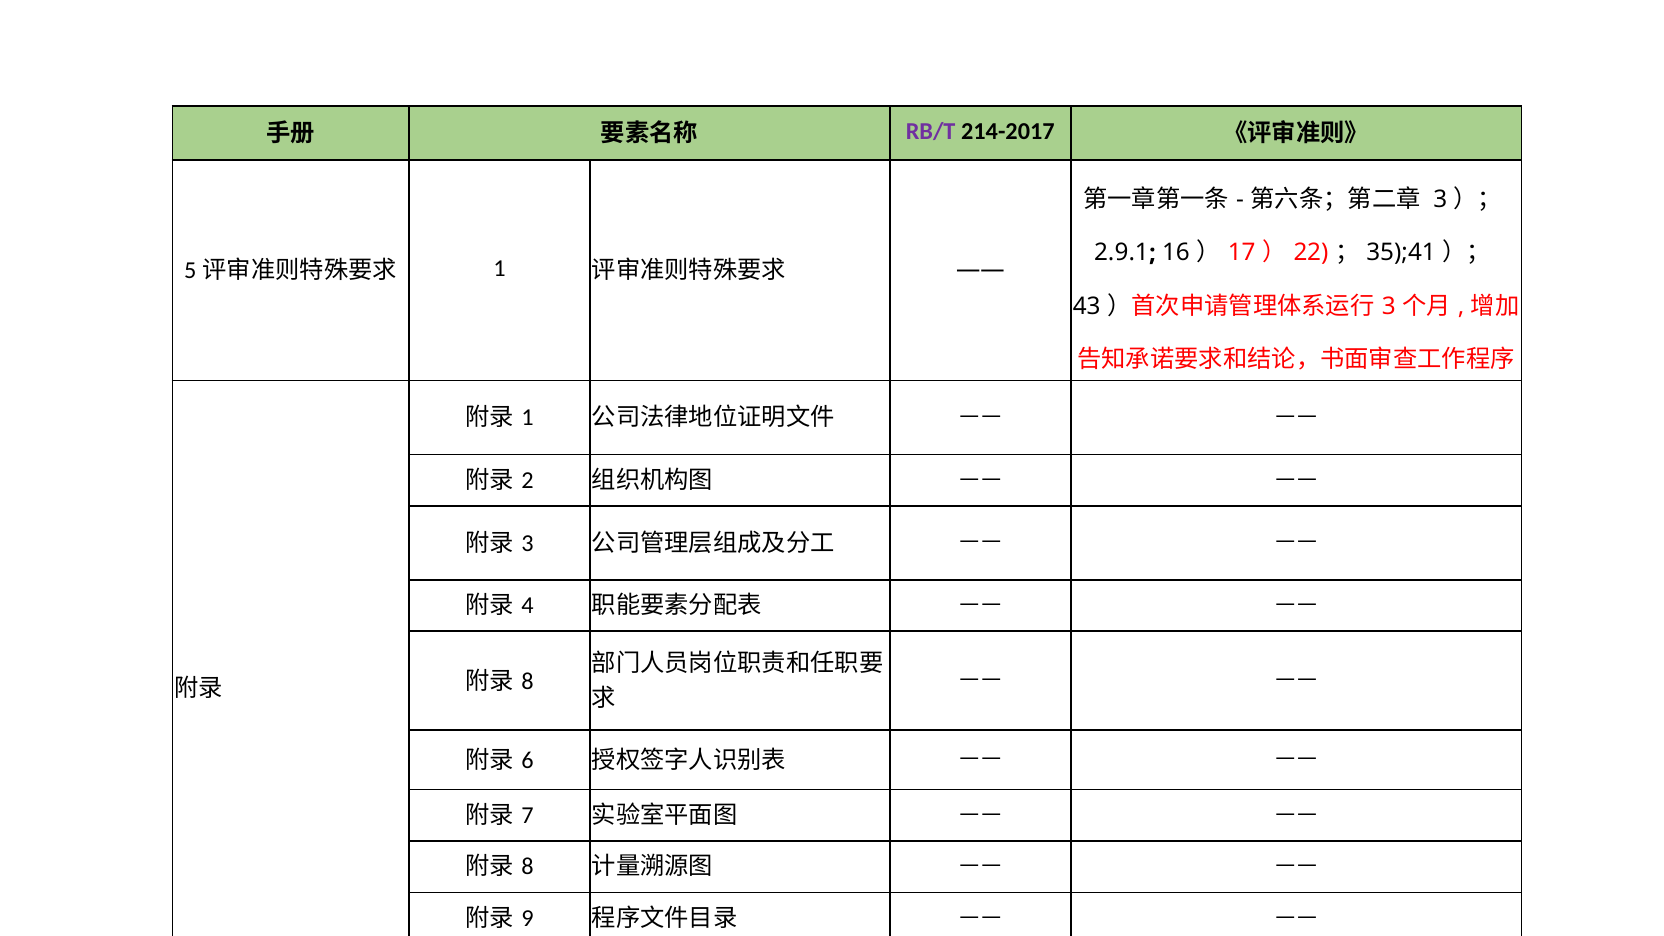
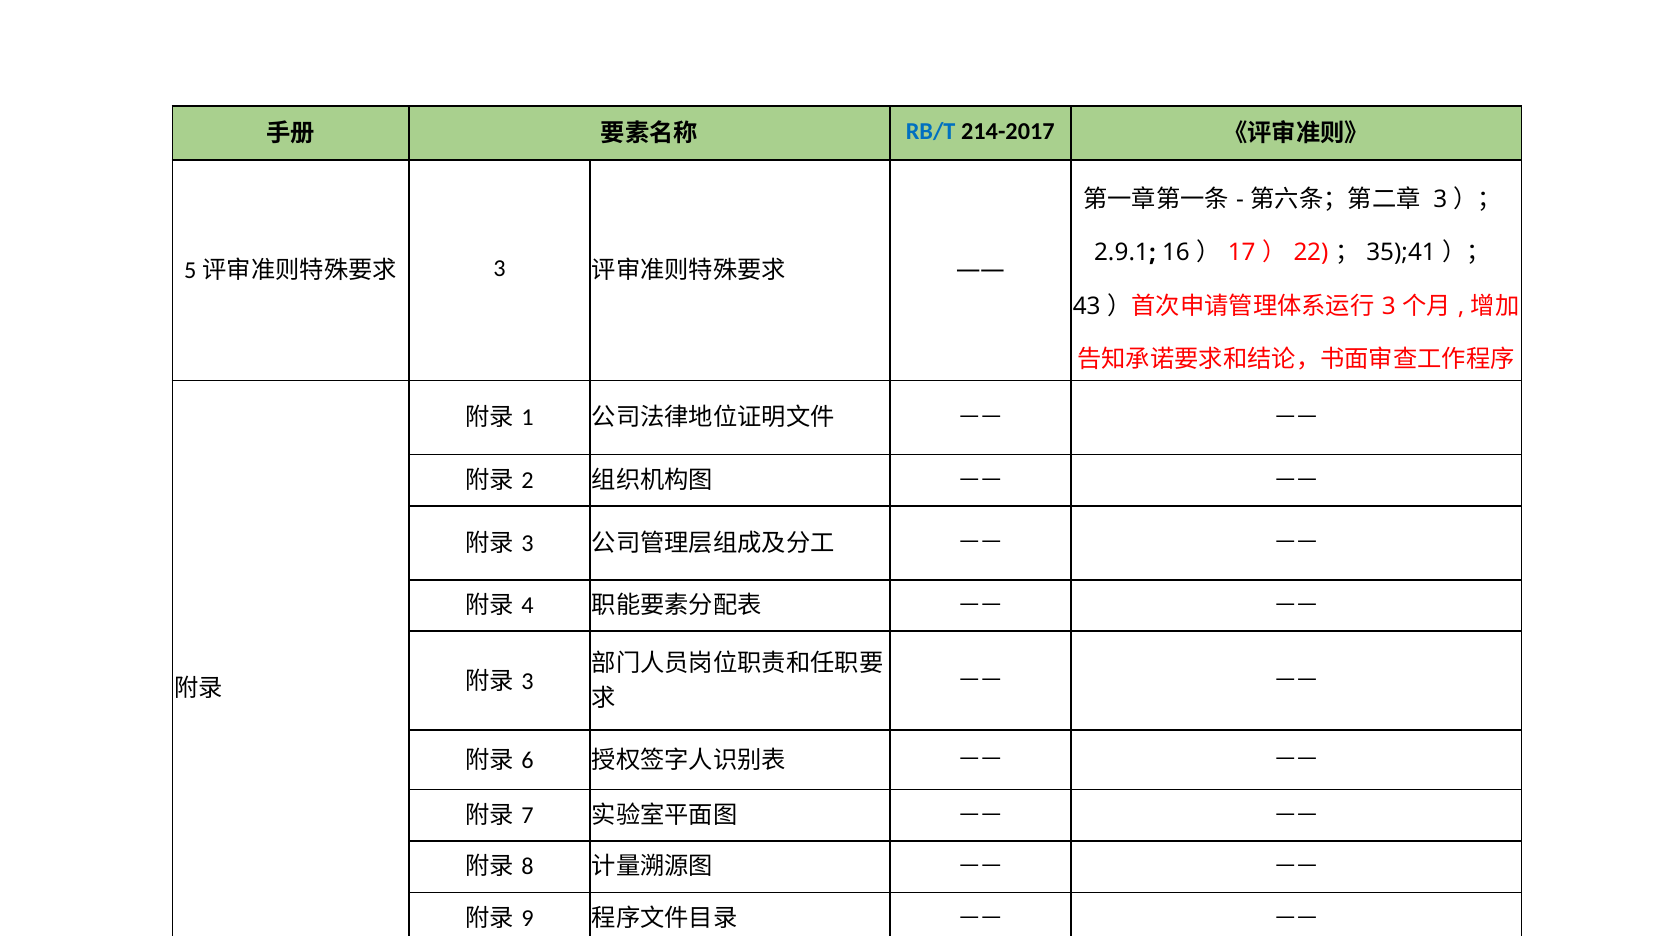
RB/T colour: purple -> blue (931, 131)
1: 1 -> 3 (499, 268)
8: 8 -> 3 (527, 681)
